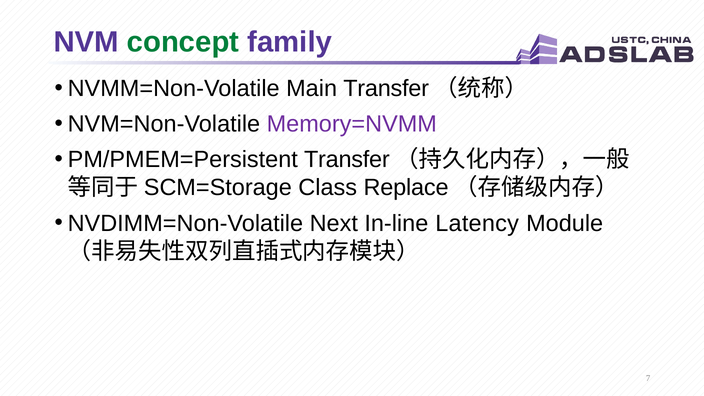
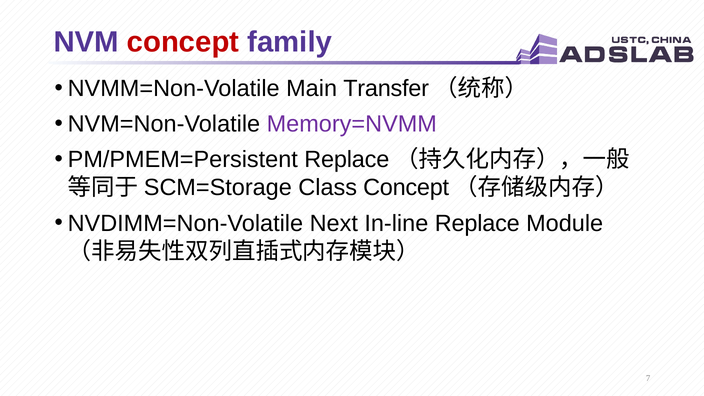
concept colour: green -> red (183, 42)
PM/PMEM=Persistent Transfer: Transfer -> Replace (347, 160)
Class Replace: Replace -> Concept (406, 188)
In-line Latency: Latency -> Replace (477, 223)
